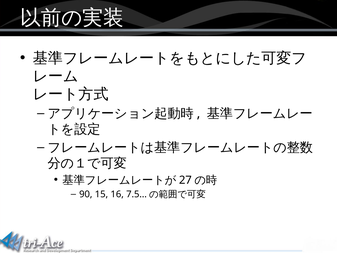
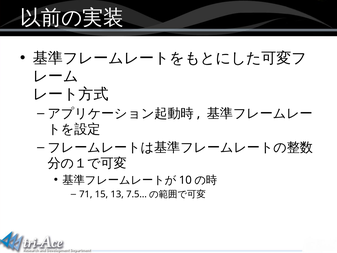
27: 27 -> 10 (185, 180)
90: 90 -> 71 (86, 194)
16: 16 -> 13 (117, 194)
